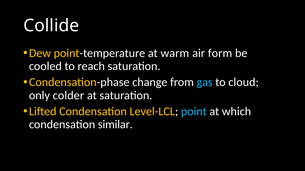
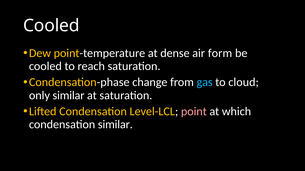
Collide: Collide -> Cooled (51, 26)
warm: warm -> dense (175, 53)
only colder: colder -> similar (69, 96)
point colour: light blue -> pink (194, 112)
